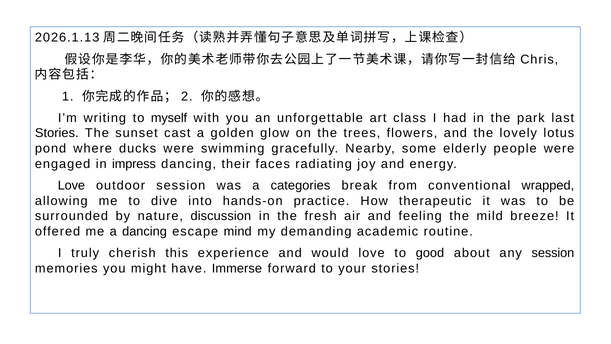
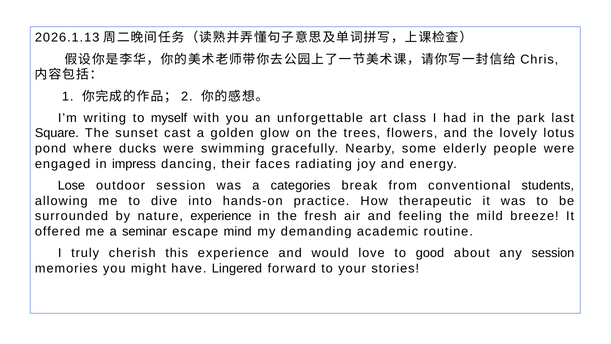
Stories: Stories -> Square (57, 133)
Love: Love -> Lose (71, 185)
wrapped: wrapped -> students (548, 185)
nature discussion: discussion -> experience (221, 216)
a dancing: dancing -> seminar (145, 231)
Immerse: Immerse -> Lingered (237, 268)
